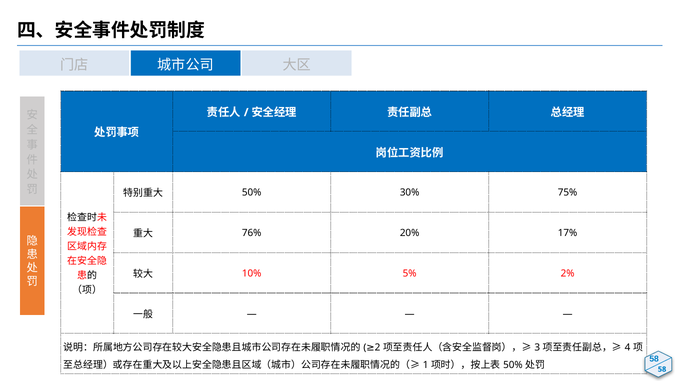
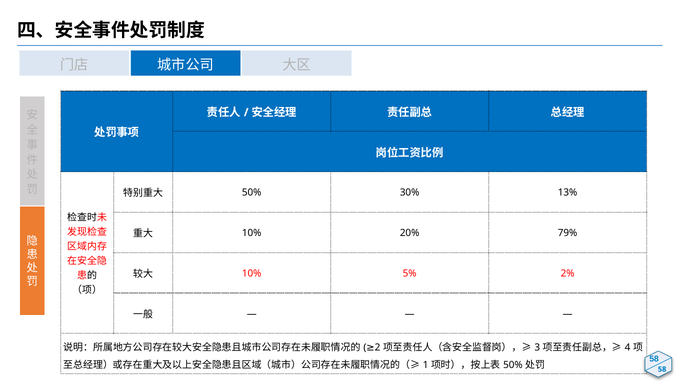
75%: 75% -> 13% (568, 193)
76%: 76% -> 10% (252, 233)
17%: 17% -> 79% (568, 233)
